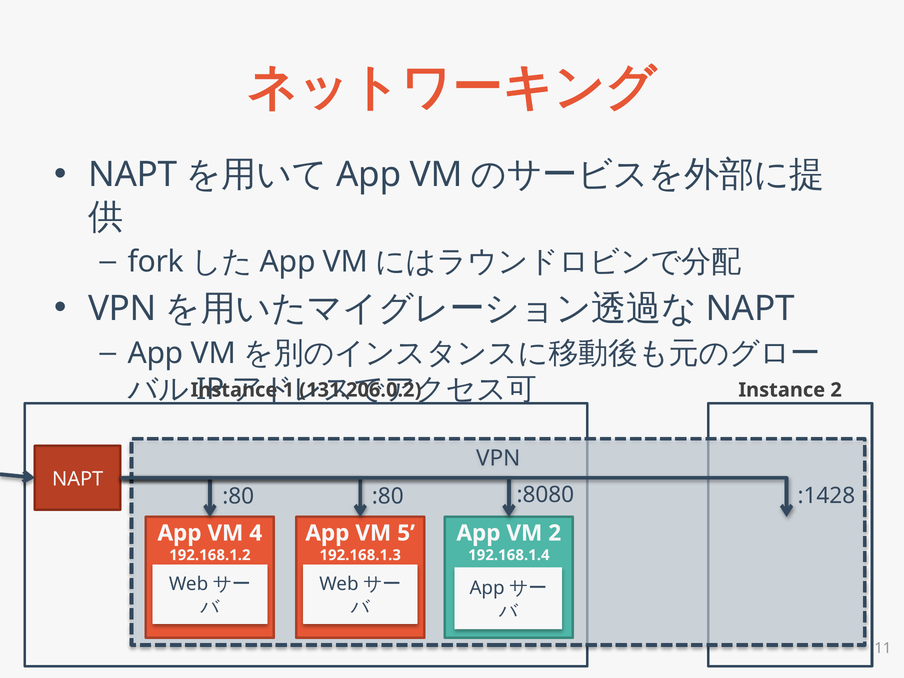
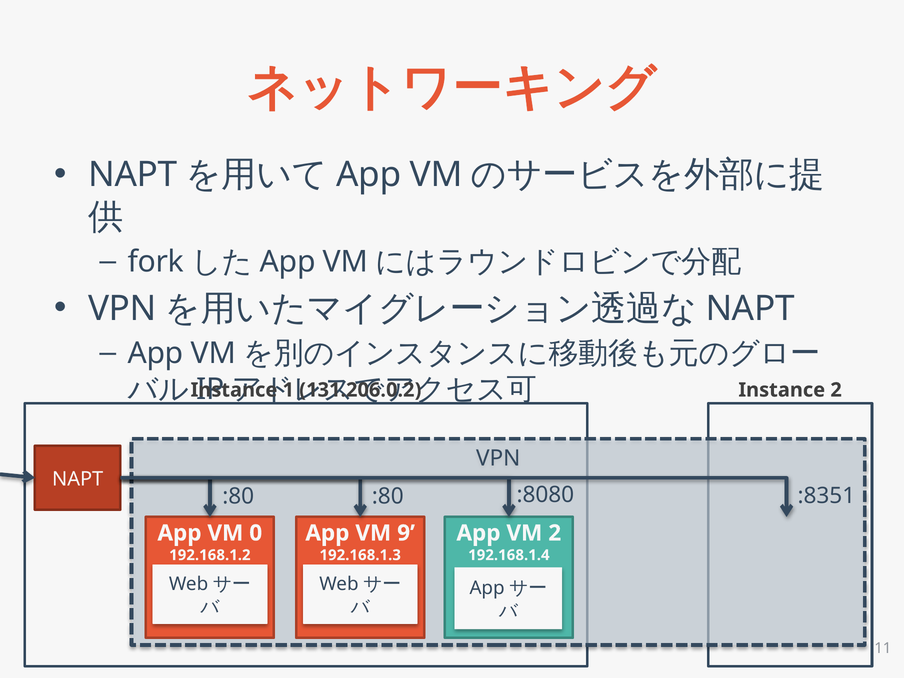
:1428: :1428 -> :8351 (826, 496)
4: 4 -> 0 (256, 533)
5: 5 -> 9 (406, 533)
